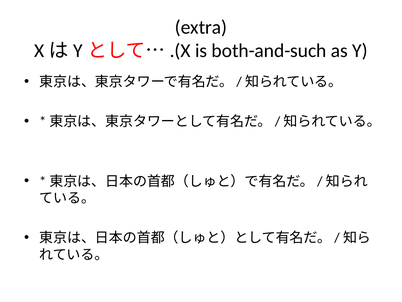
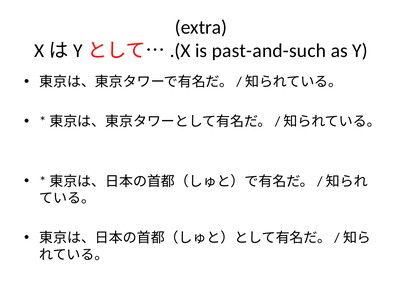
both-and-such: both-and-such -> past-and-such (269, 51)
